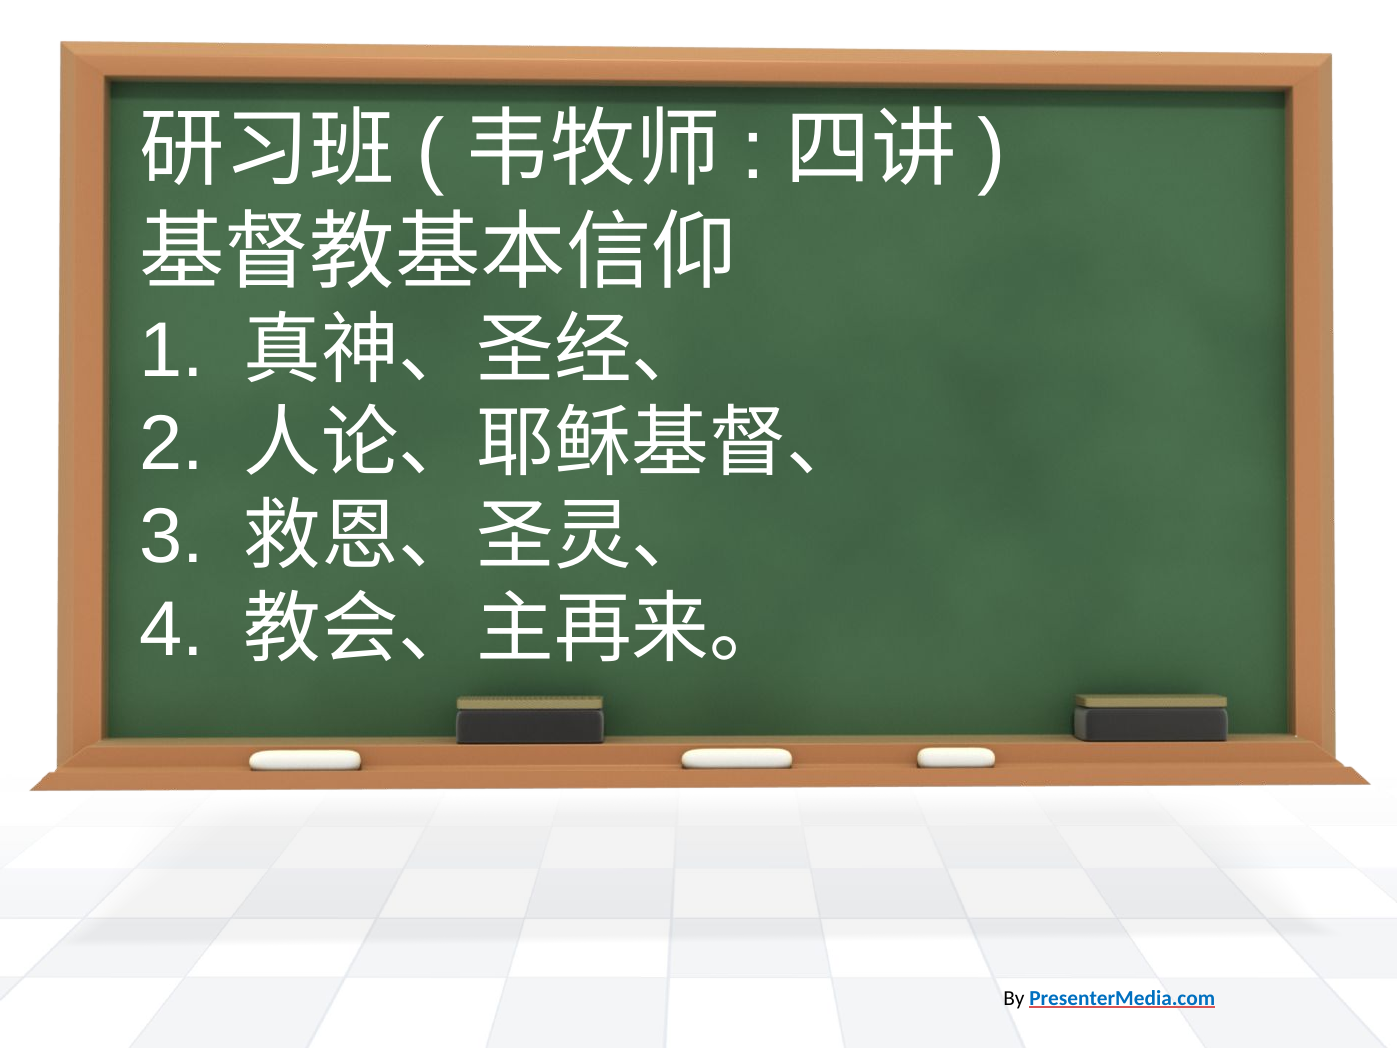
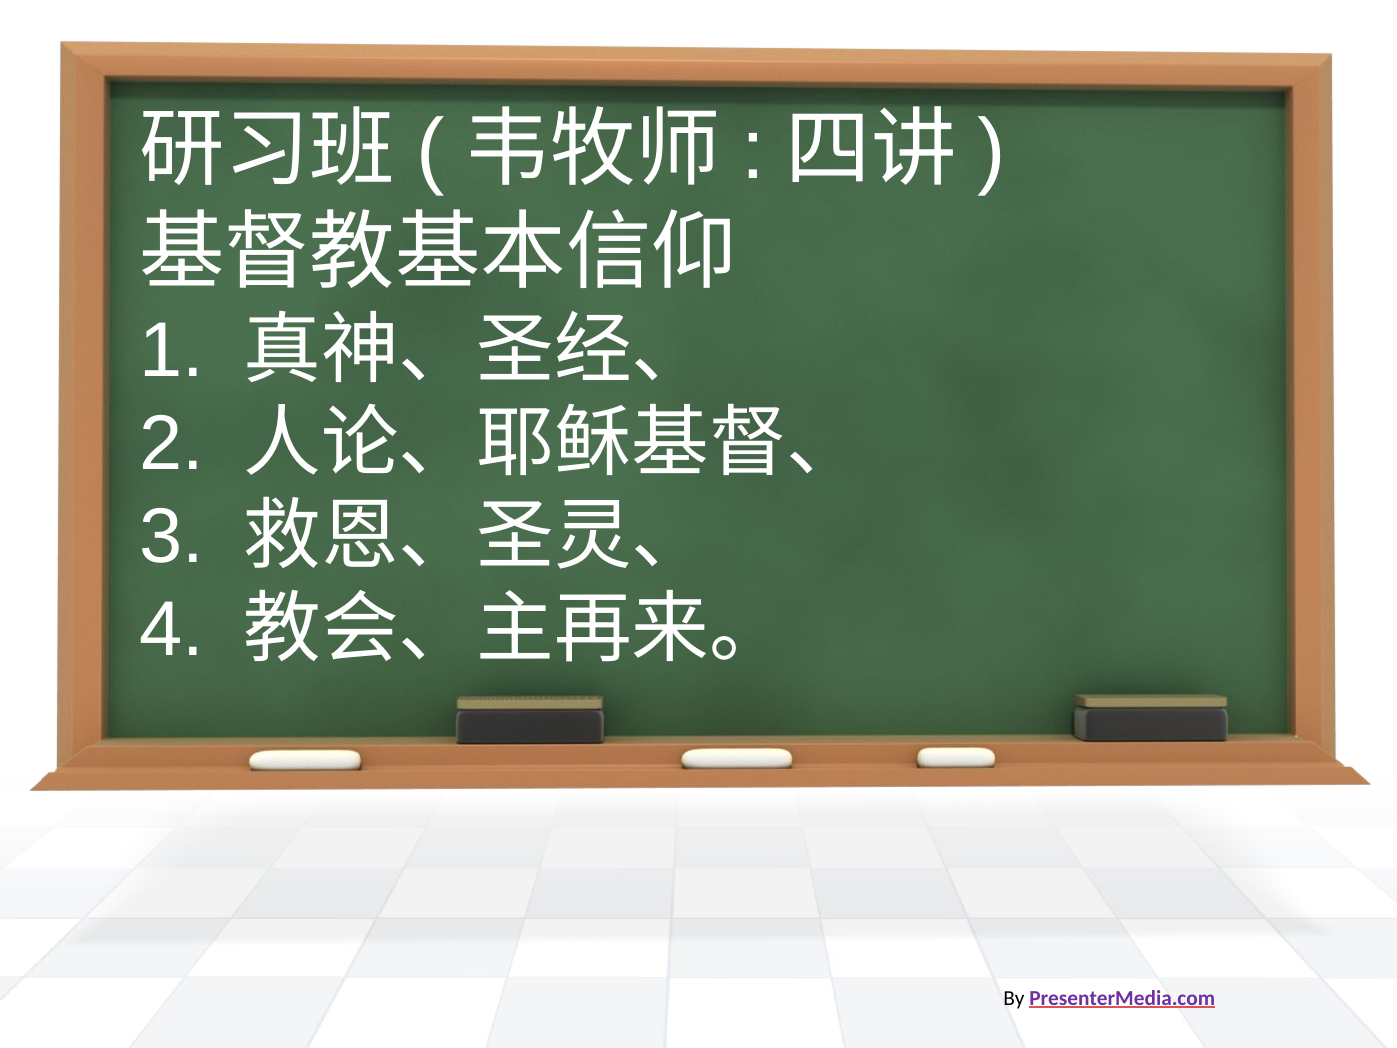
PresenterMedia.com colour: blue -> purple (1122, 998)
